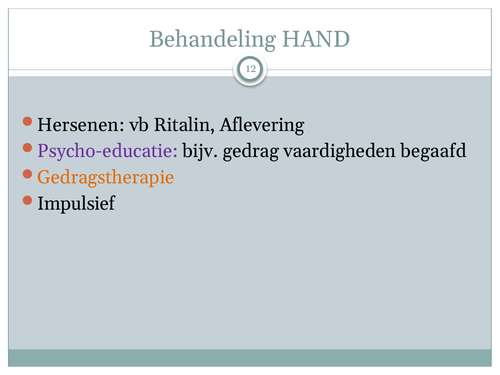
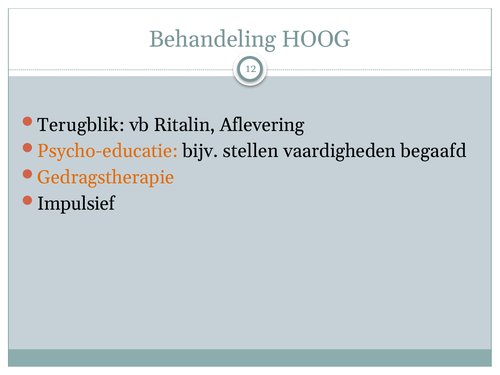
HAND: HAND -> HOOG (316, 39)
Hersenen: Hersenen -> Terugblik (81, 125)
Psycho-educatie colour: purple -> orange (108, 151)
gedrag: gedrag -> stellen (251, 151)
